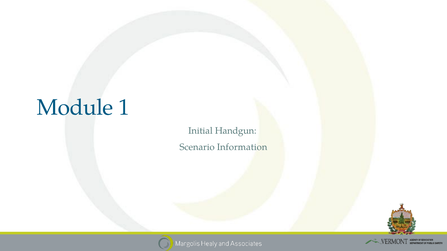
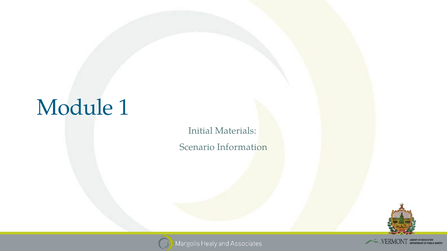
Handgun: Handgun -> Materials (236, 131)
